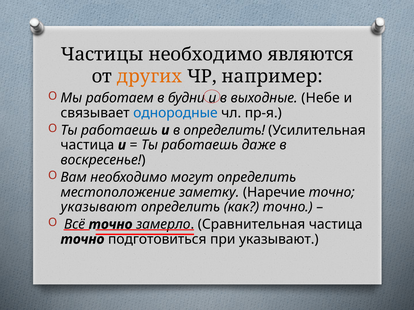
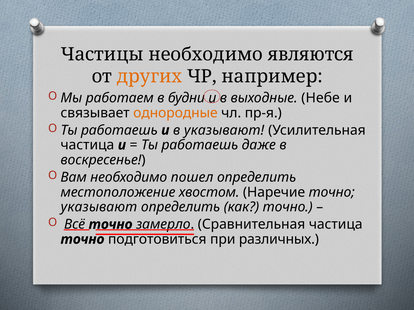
однородные colour: blue -> orange (175, 113)
в определить: определить -> указывают (224, 130)
могут: могут -> пошел (192, 178)
заметку: заметку -> хвостом (209, 192)
при указывают: указывают -> различных (279, 240)
